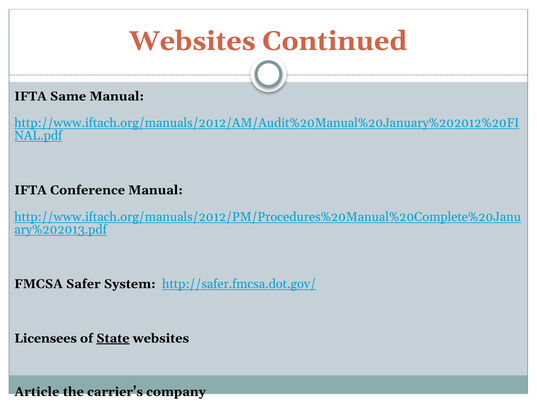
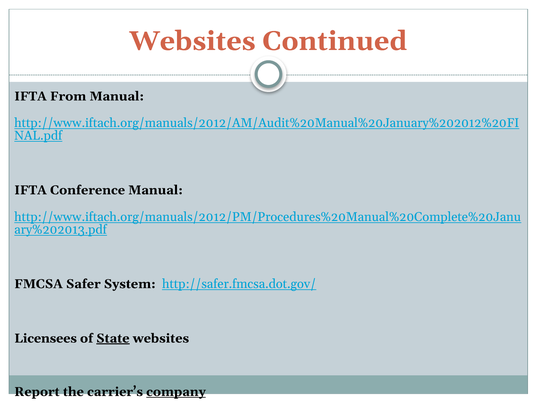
Same: Same -> From (68, 96)
Article: Article -> Report (37, 392)
company underline: none -> present (176, 392)
